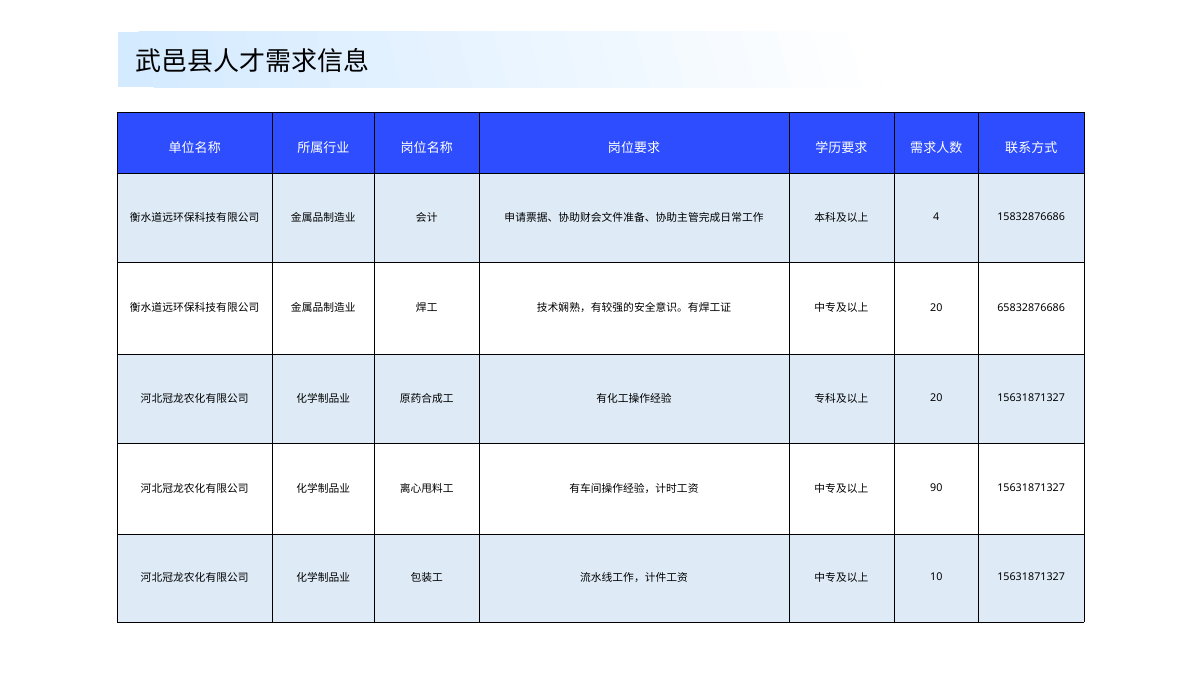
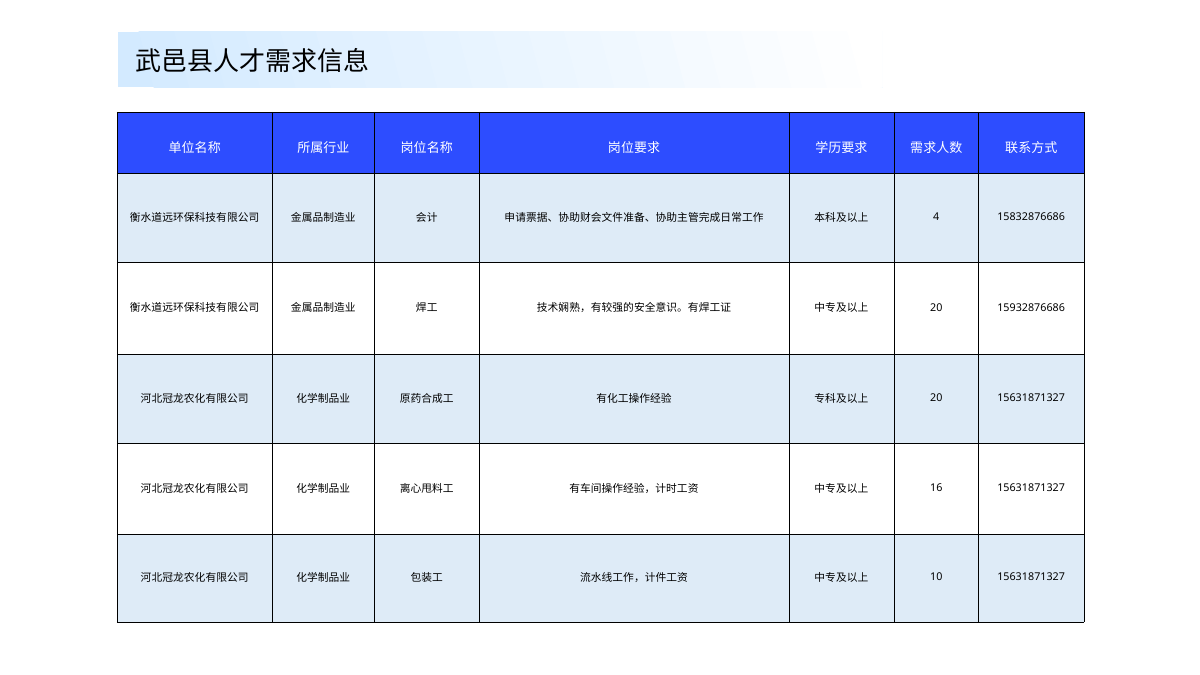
65832876686: 65832876686 -> 15932876686 (1031, 308)
90: 90 -> 16 (936, 488)
